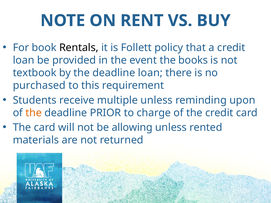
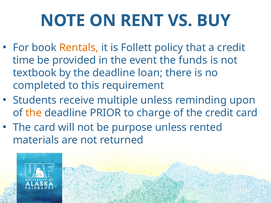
Rentals colour: black -> orange (79, 48)
loan: loan -> time (24, 60)
books: books -> funds (193, 60)
purchased: purchased -> completed (39, 86)
allowing: allowing -> purpose (132, 128)
